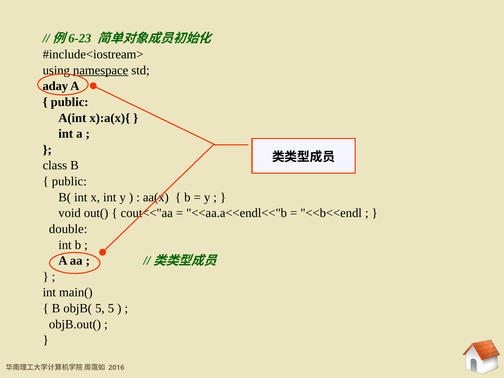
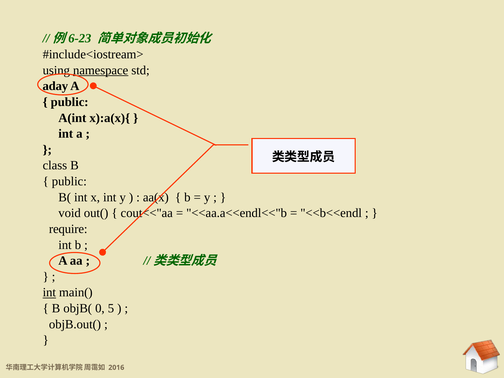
double: double -> require (68, 229)
int underline: none -> present (49, 292)
objB( 5: 5 -> 0 (100, 308)
